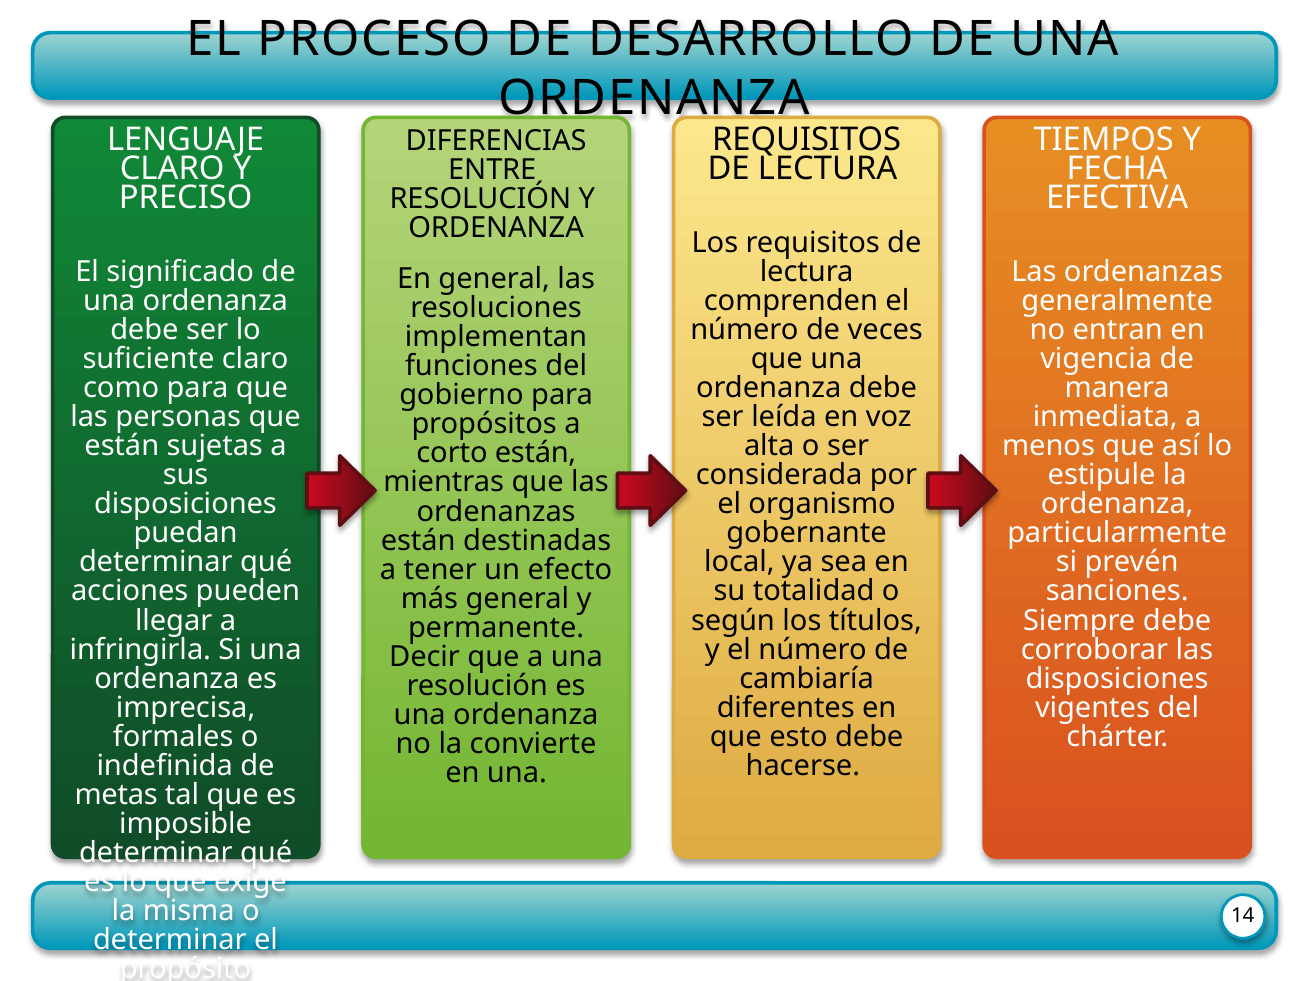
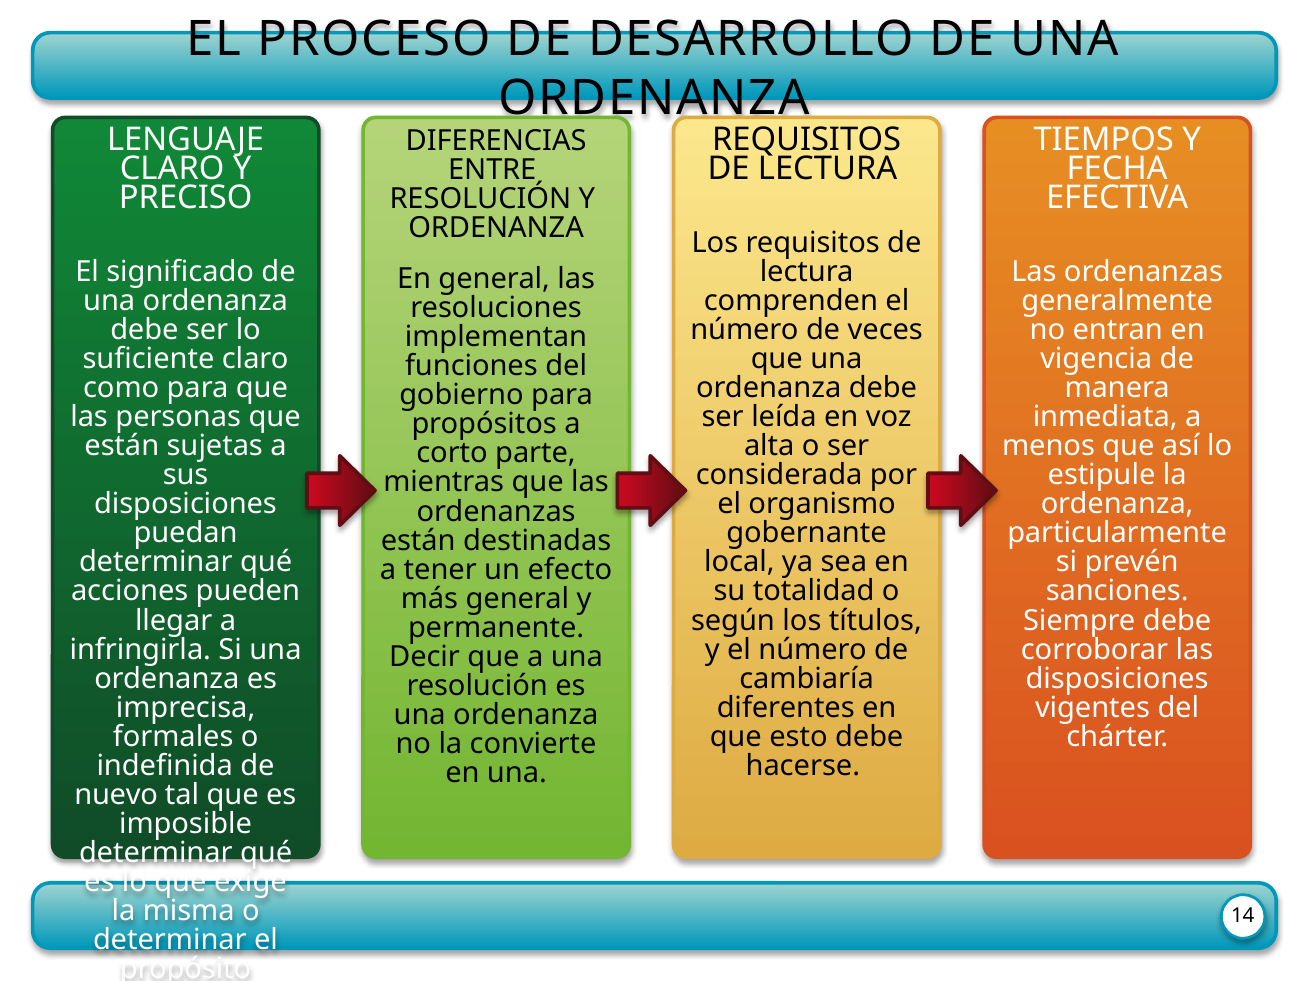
corto están: están -> parte (535, 454)
metas: metas -> nuevo (116, 795)
